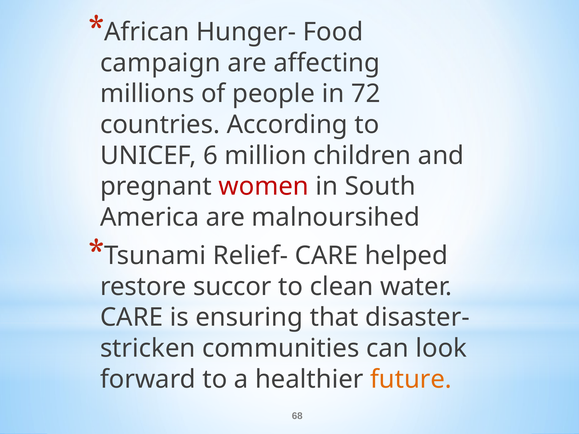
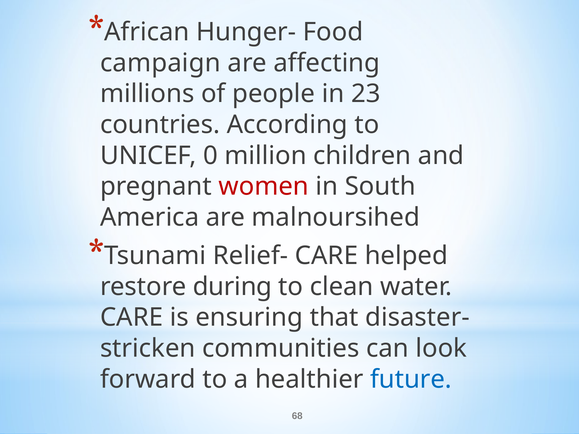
72: 72 -> 23 (366, 94)
6: 6 -> 0 (210, 156)
succor: succor -> during (232, 287)
future colour: orange -> blue (411, 379)
